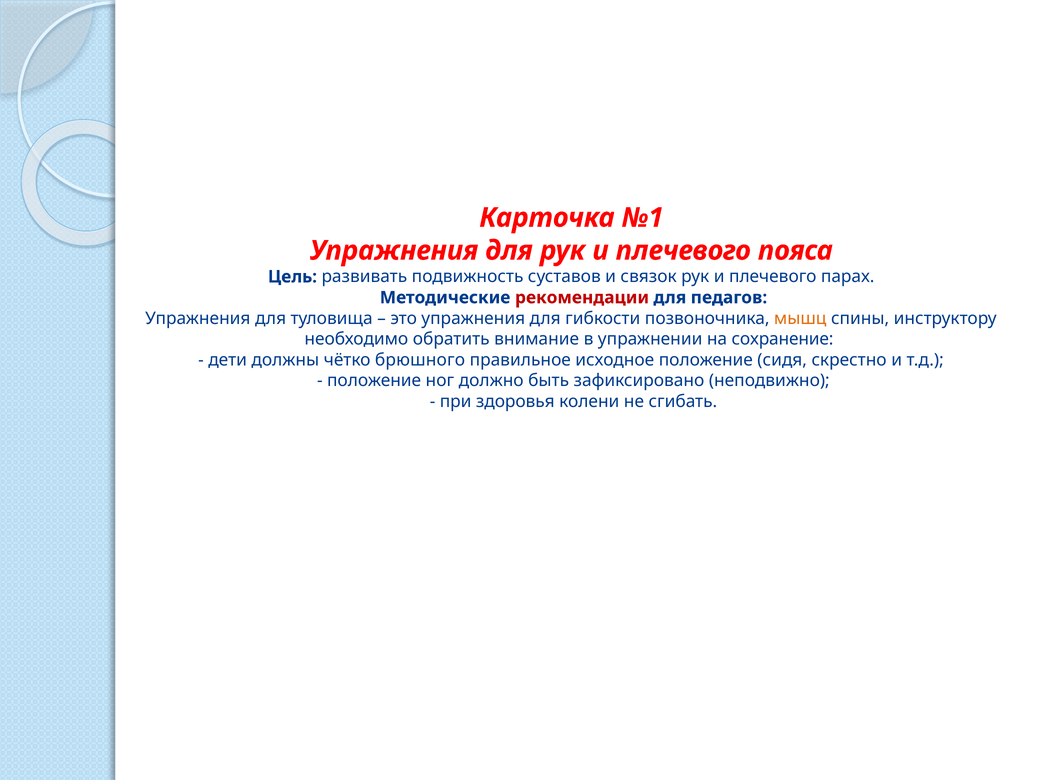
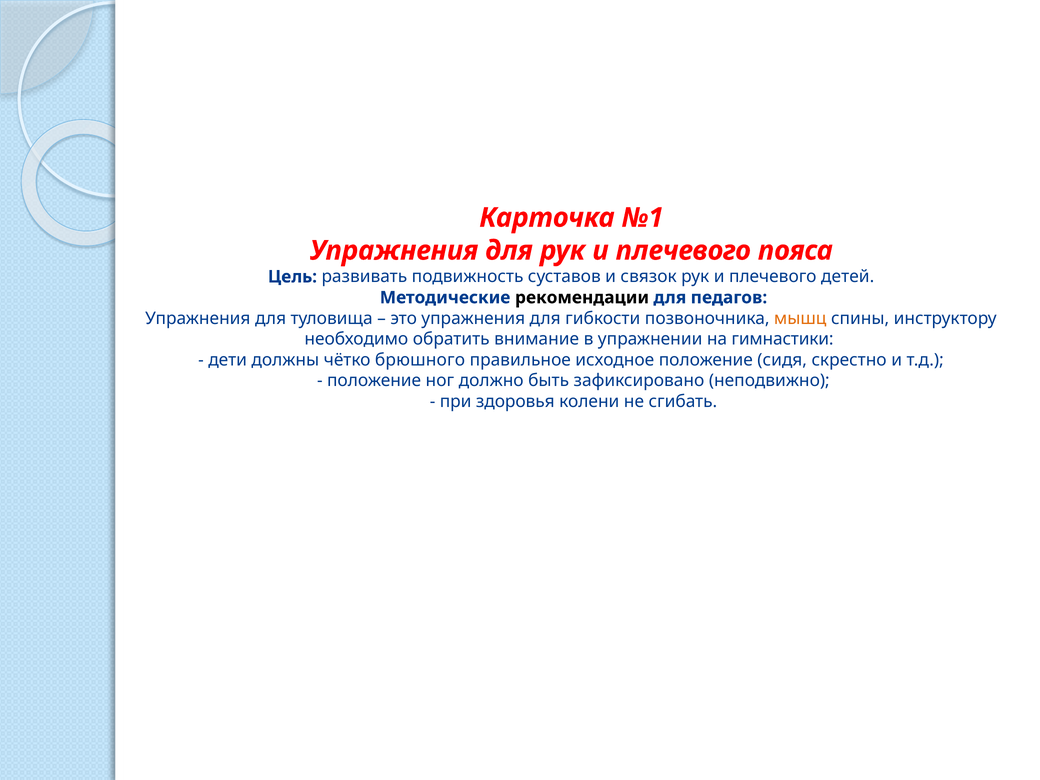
парах: парах -> детей (848, 277)
рекомендации colour: red -> black (582, 298)
сохранение: сохранение -> гимнастики (783, 339)
